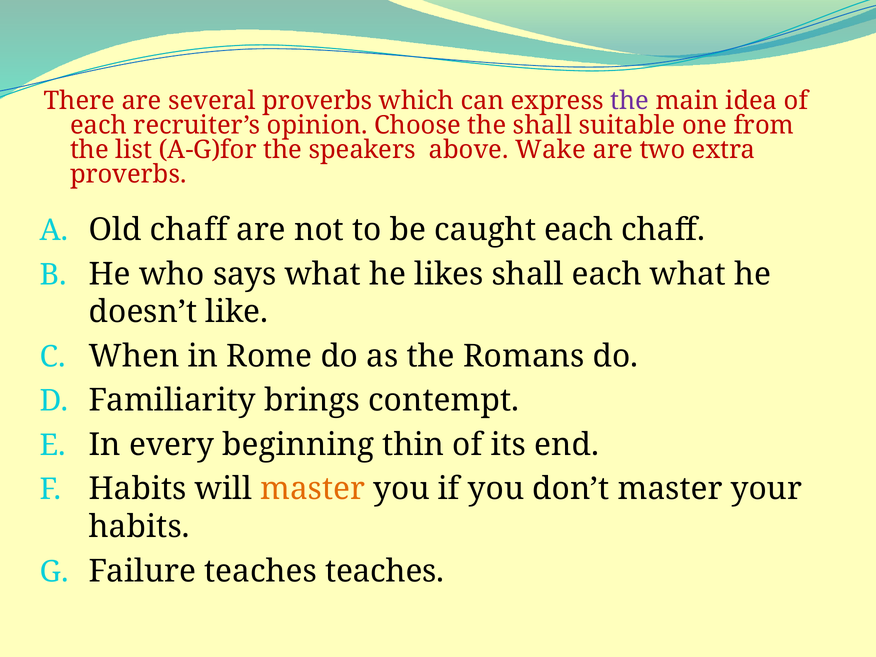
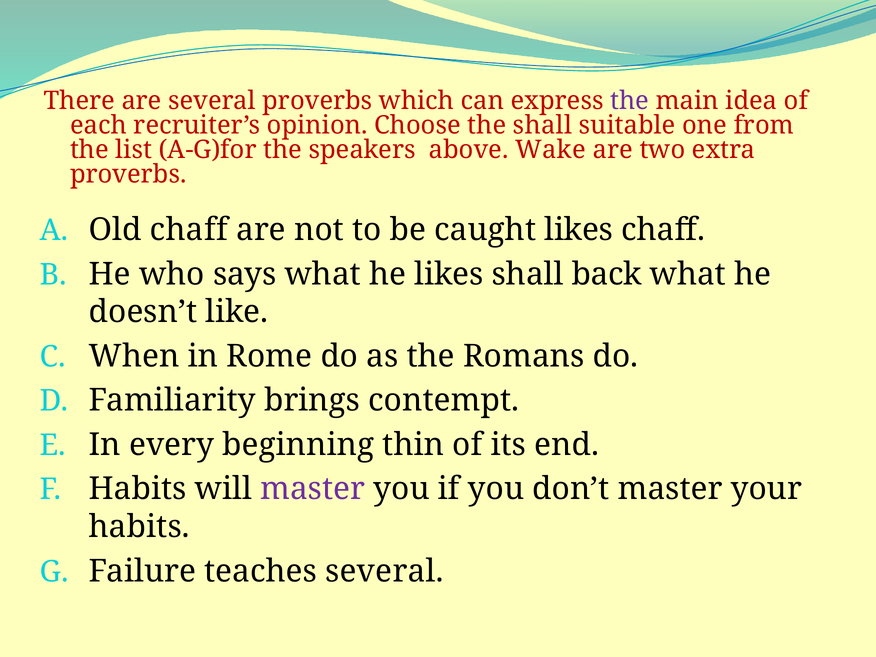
caught each: each -> likes (579, 230)
shall each: each -> back (607, 274)
master colour: orange -> purple (313, 489)
teaches teaches: teaches -> several (384, 571)
